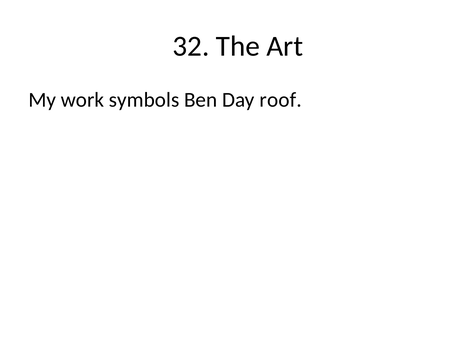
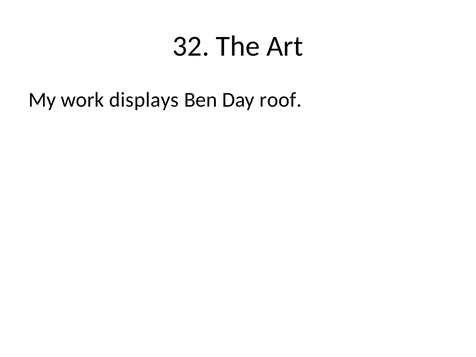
symbols: symbols -> displays (144, 100)
